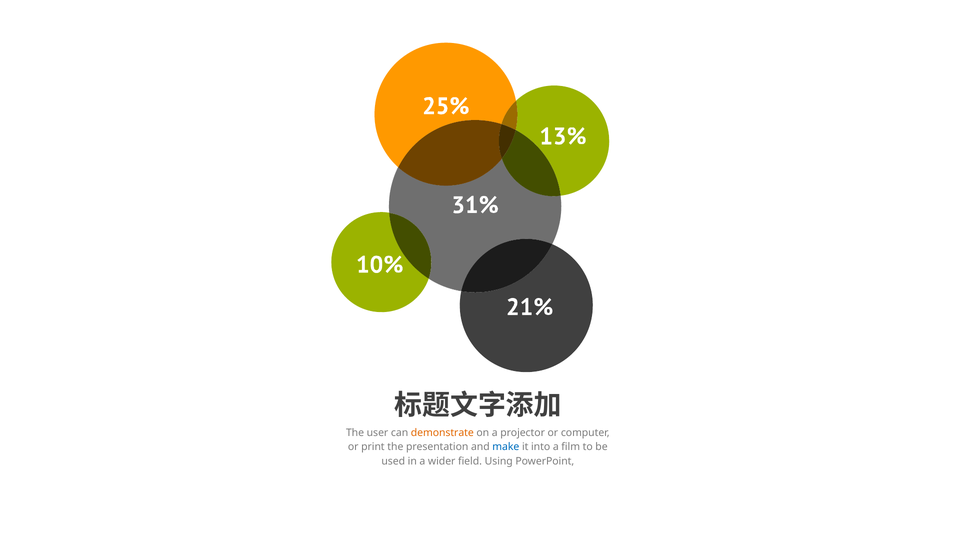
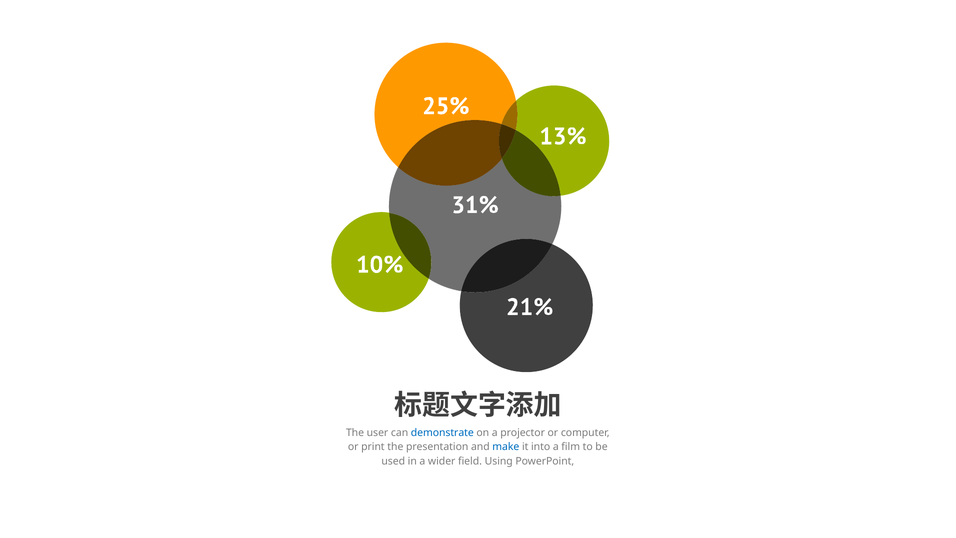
demonstrate colour: orange -> blue (442, 433)
